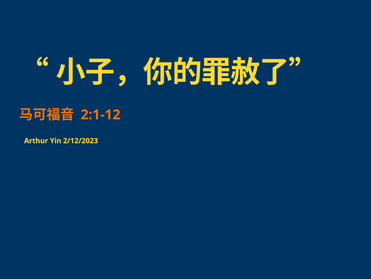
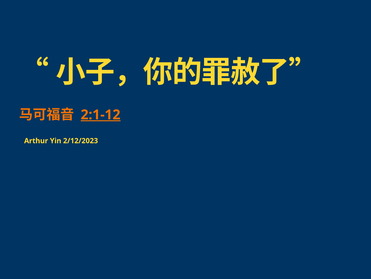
2:1-12 underline: none -> present (101, 114)
